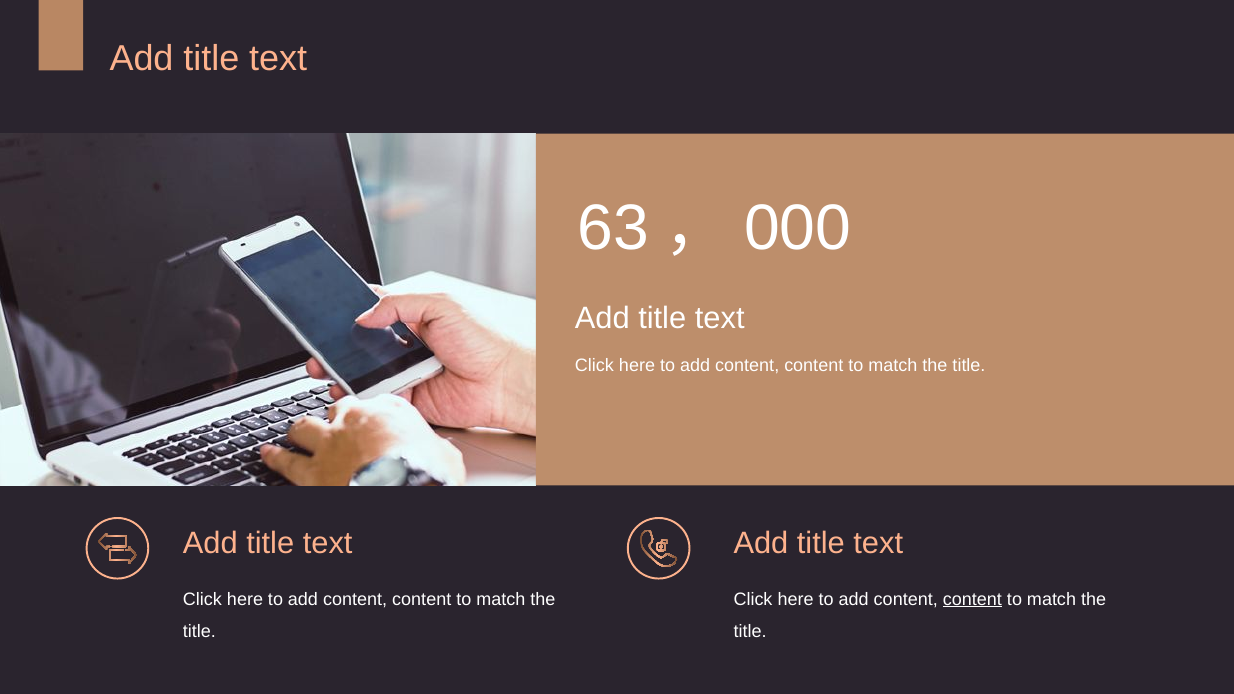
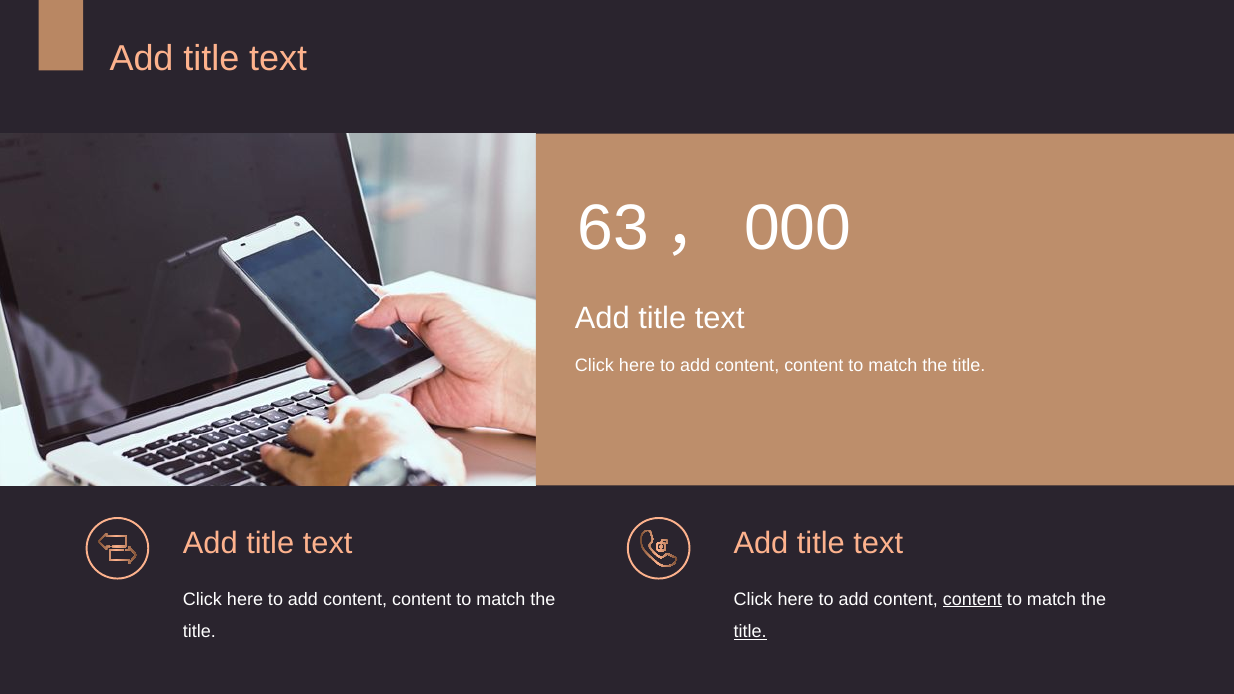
title underline: none -> present (750, 632)
